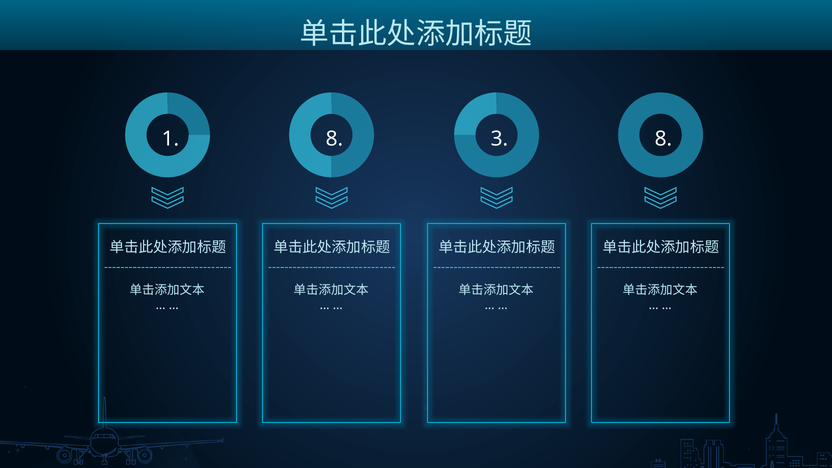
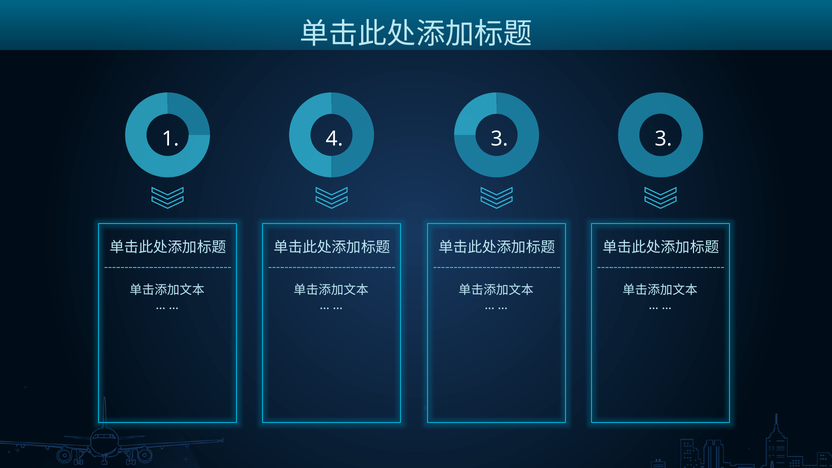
1 8: 8 -> 4 (334, 139)
3 8: 8 -> 3 (663, 139)
